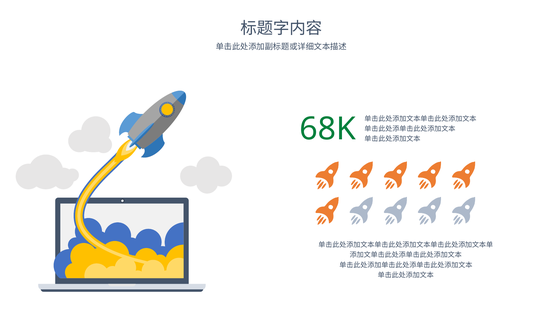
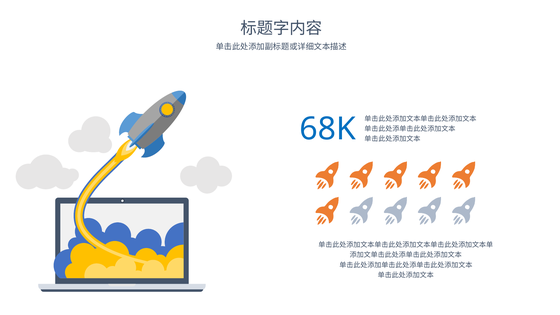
68K colour: green -> blue (328, 129)
